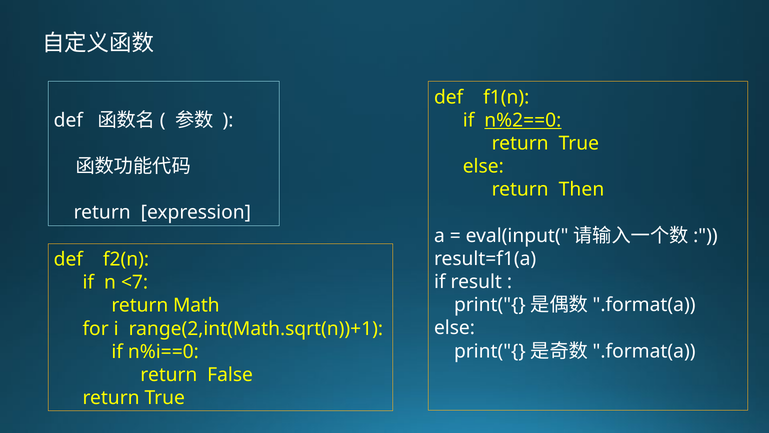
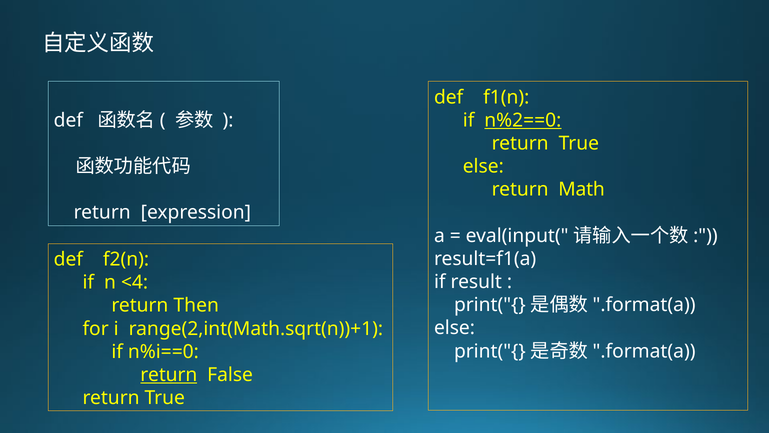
Then: Then -> Math (582, 189)
<7: <7 -> <4 (135, 282)
Math: Math -> Then (196, 305)
return underline: none -> present (169, 374)
